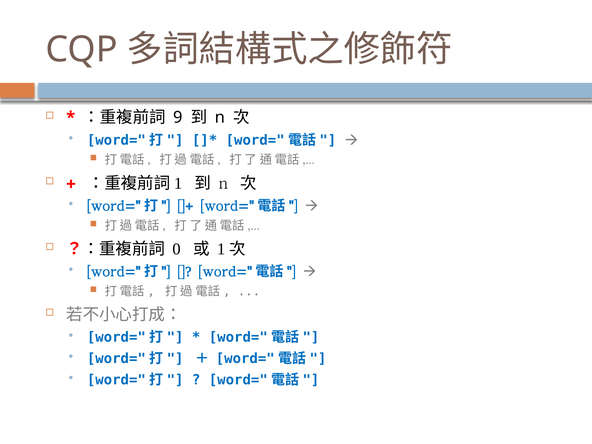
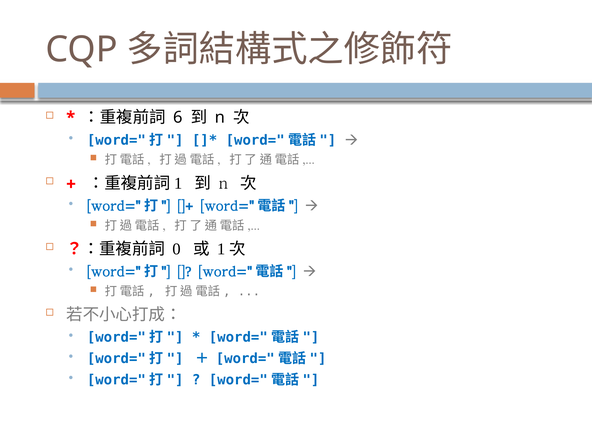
9: 9 -> 6 (178, 118)
